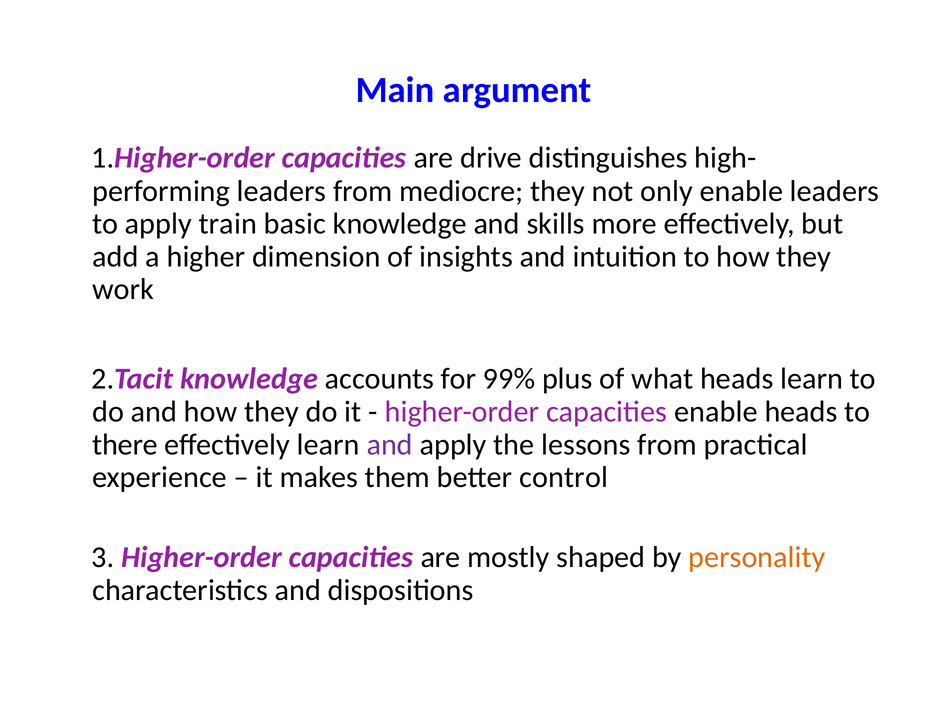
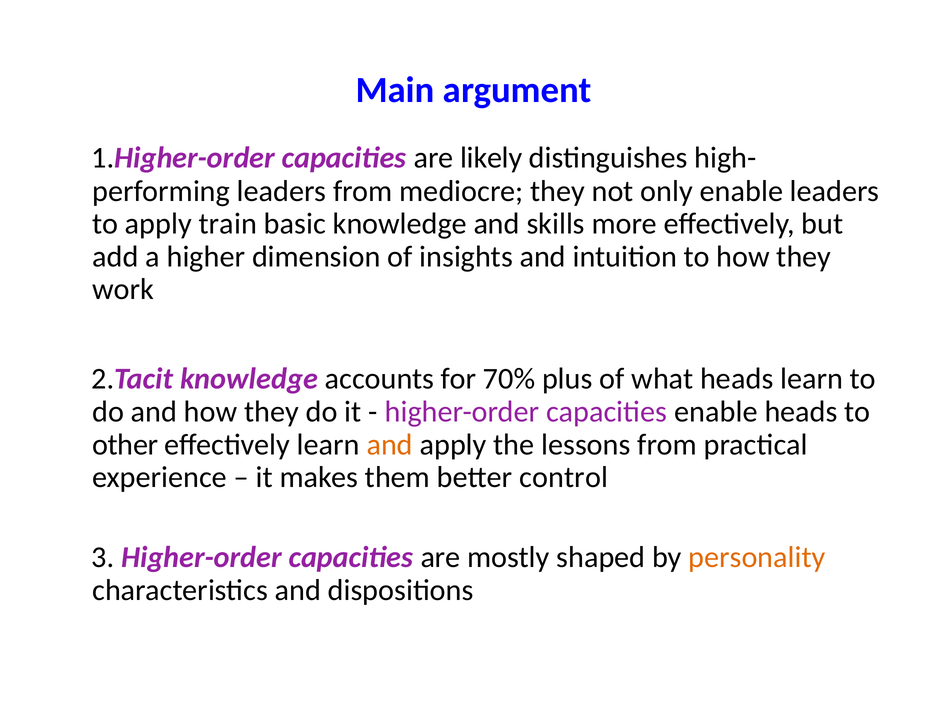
drive: drive -> likely (491, 158)
99%: 99% -> 70% (509, 379)
there: there -> other (125, 445)
and colour: purple -> orange (390, 445)
